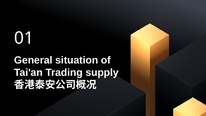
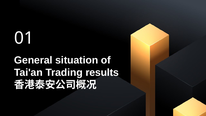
supply: supply -> results (102, 72)
